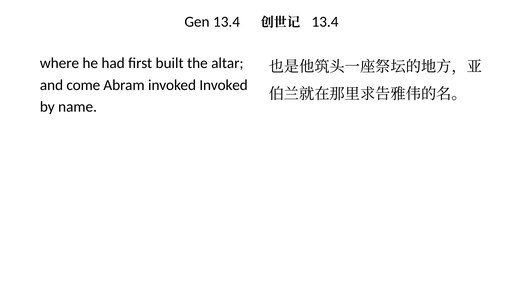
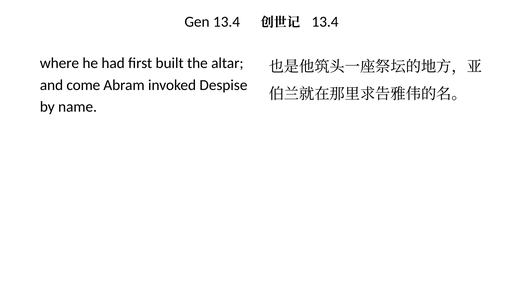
invoked Invoked: Invoked -> Despise (223, 85)
